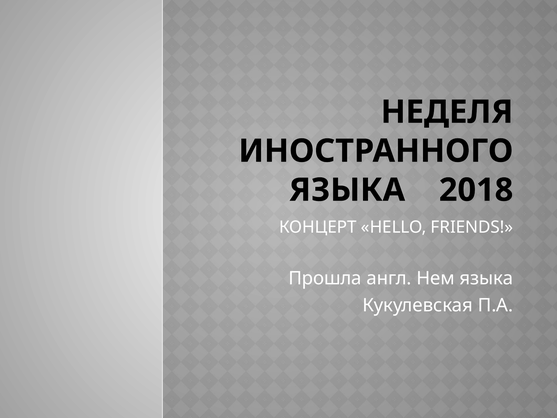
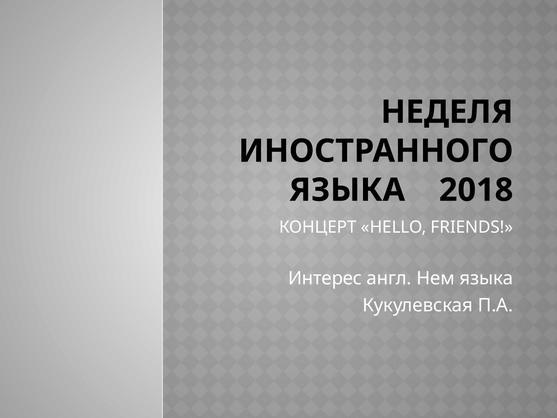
Прошла: Прошла -> Интерес (325, 278)
